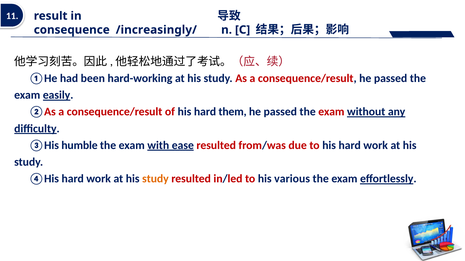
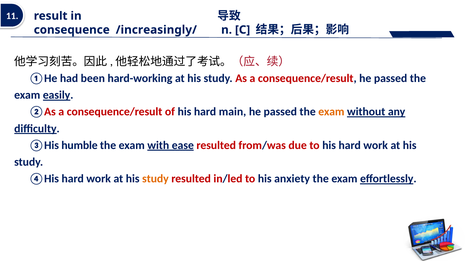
them: them -> main (232, 112)
exam colour: red -> orange (331, 112)
various: various -> anxiety (292, 179)
